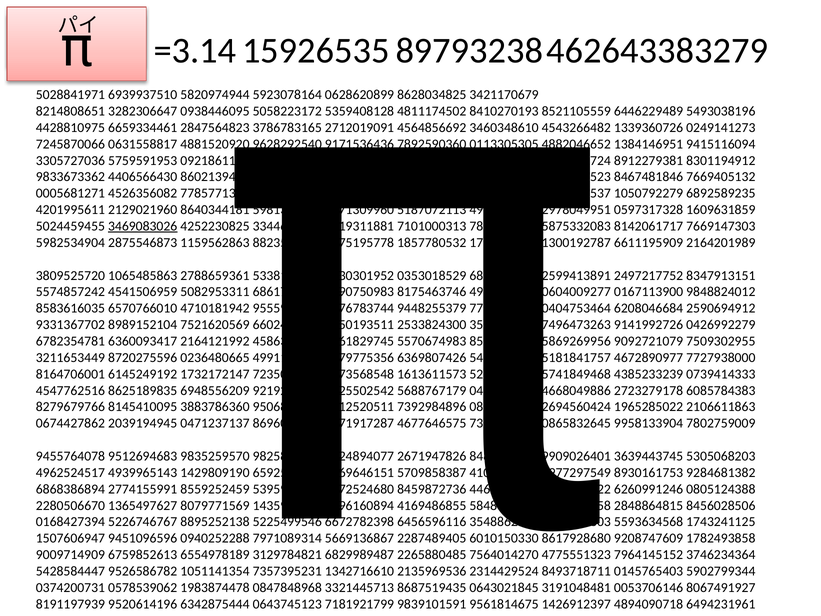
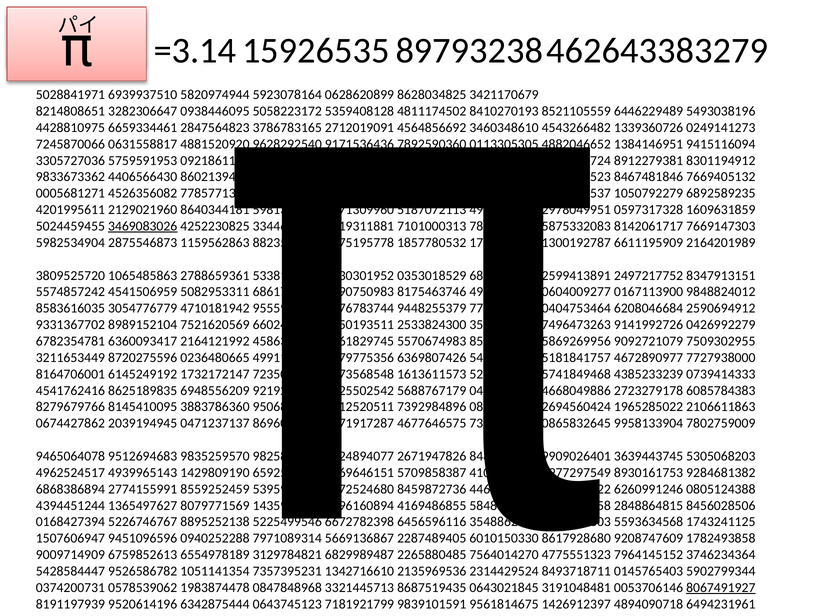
6570766010: 6570766010 -> 3054776779 (143, 308)
4547762516: 4547762516 -> 4541762416 (70, 390)
9455764078: 9455764078 -> 9465064078 (70, 456)
2280506670: 2280506670 -> 4394451244 (70, 505)
8067491927 underline: none -> present (721, 587)
